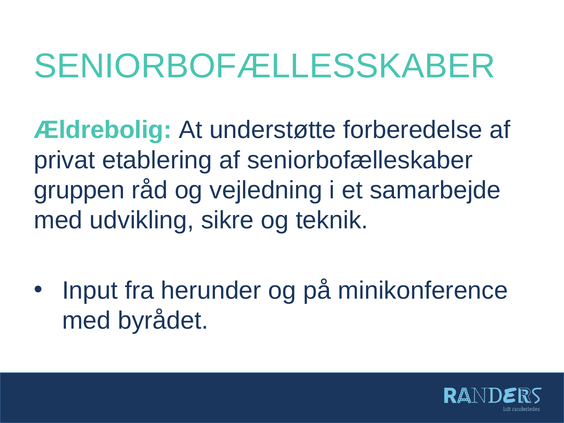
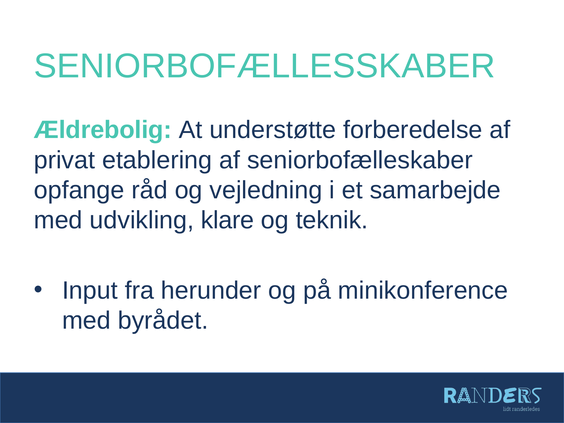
gruppen: gruppen -> opfange (79, 190)
sikre: sikre -> klare (228, 220)
